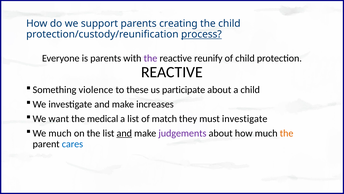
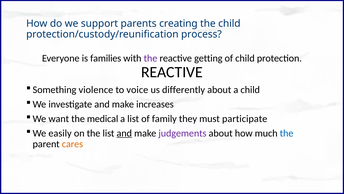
process underline: present -> none (201, 34)
is parents: parents -> families (106, 58)
reunify: reunify -> getting (208, 58)
these: these -> voice (137, 90)
participate: participate -> differently (184, 90)
match: match -> family (164, 118)
must investigate: investigate -> participate (245, 118)
We much: much -> easily (60, 133)
the colour: orange -> blue (287, 133)
cares colour: blue -> orange (72, 144)
